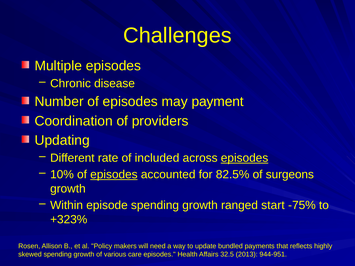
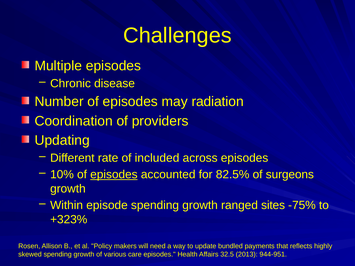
payment: payment -> radiation (218, 102)
episodes underline: present -> none (245, 158)
start: start -> sites (273, 205)
